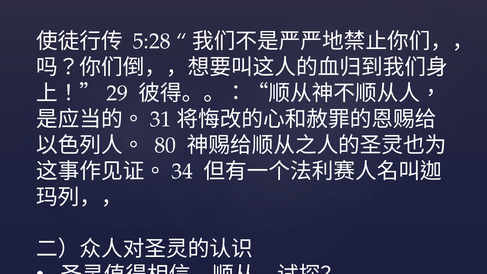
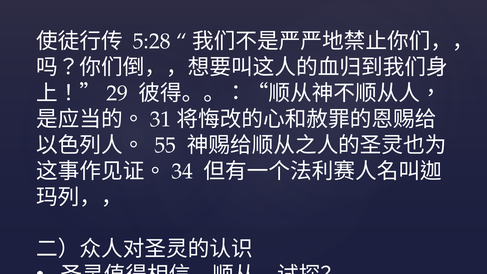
80: 80 -> 55 (165, 145)
